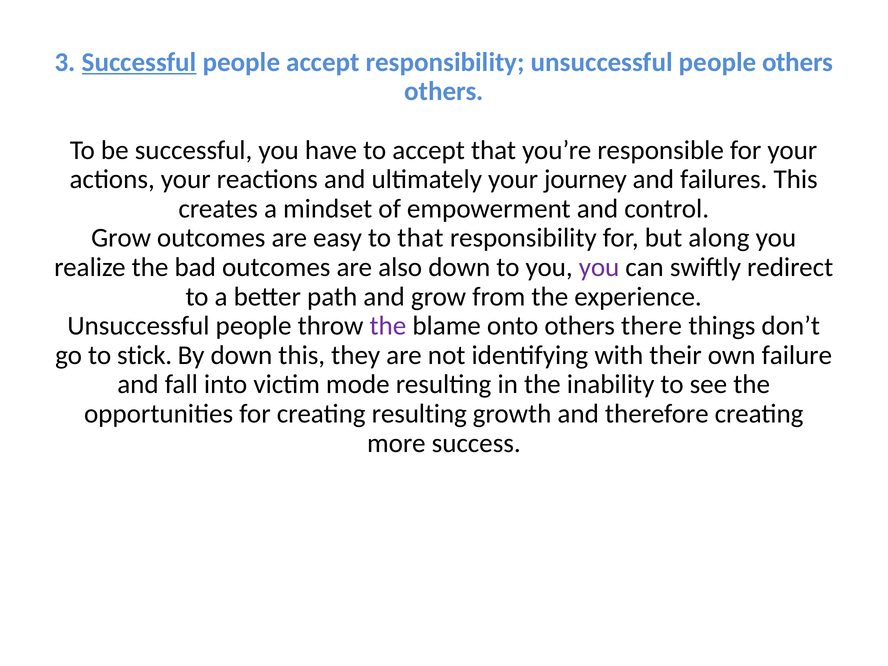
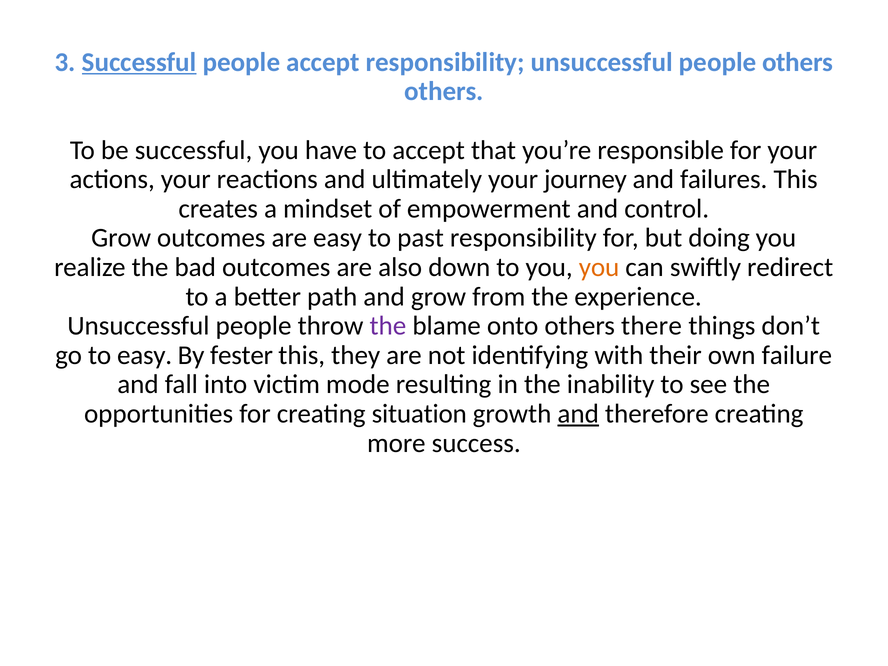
to that: that -> past (421, 238)
along: along -> doing (719, 238)
you colour: purple -> orange (599, 267)
to stick: stick -> easy (145, 355)
By down: down -> fester (242, 355)
creating resulting: resulting -> situation (419, 414)
and underline: none -> present (578, 414)
